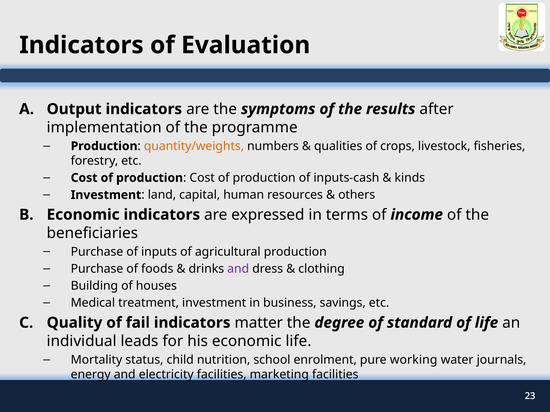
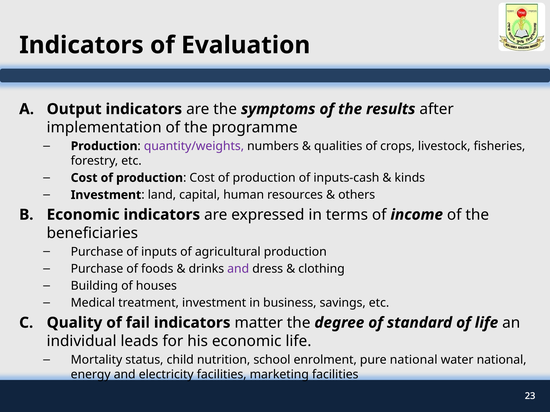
quantity/weights colour: orange -> purple (194, 146)
pure working: working -> national (414, 360)
water journals: journals -> national (502, 360)
